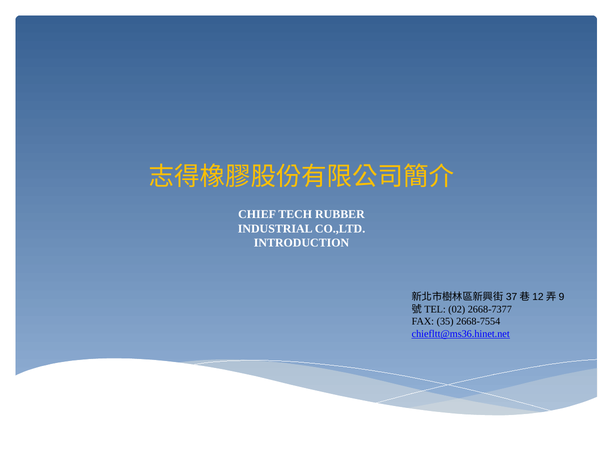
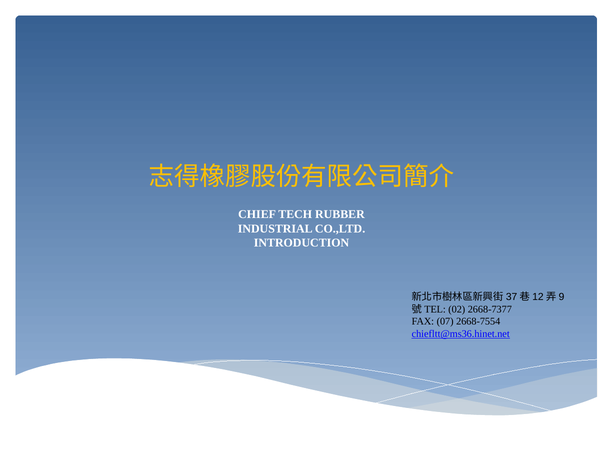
35: 35 -> 07 (445, 321)
